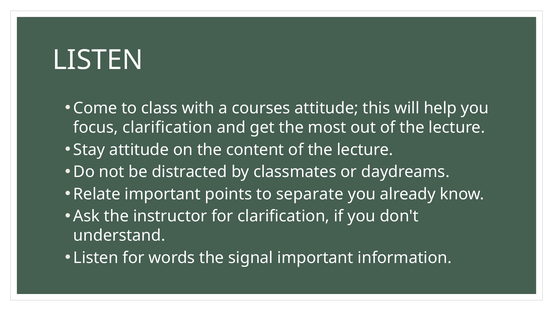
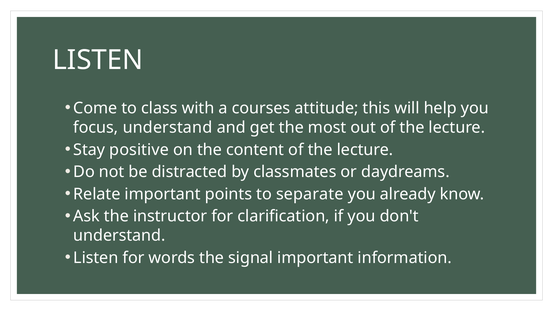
focus clarification: clarification -> understand (167, 128)
Stay attitude: attitude -> positive (139, 150)
